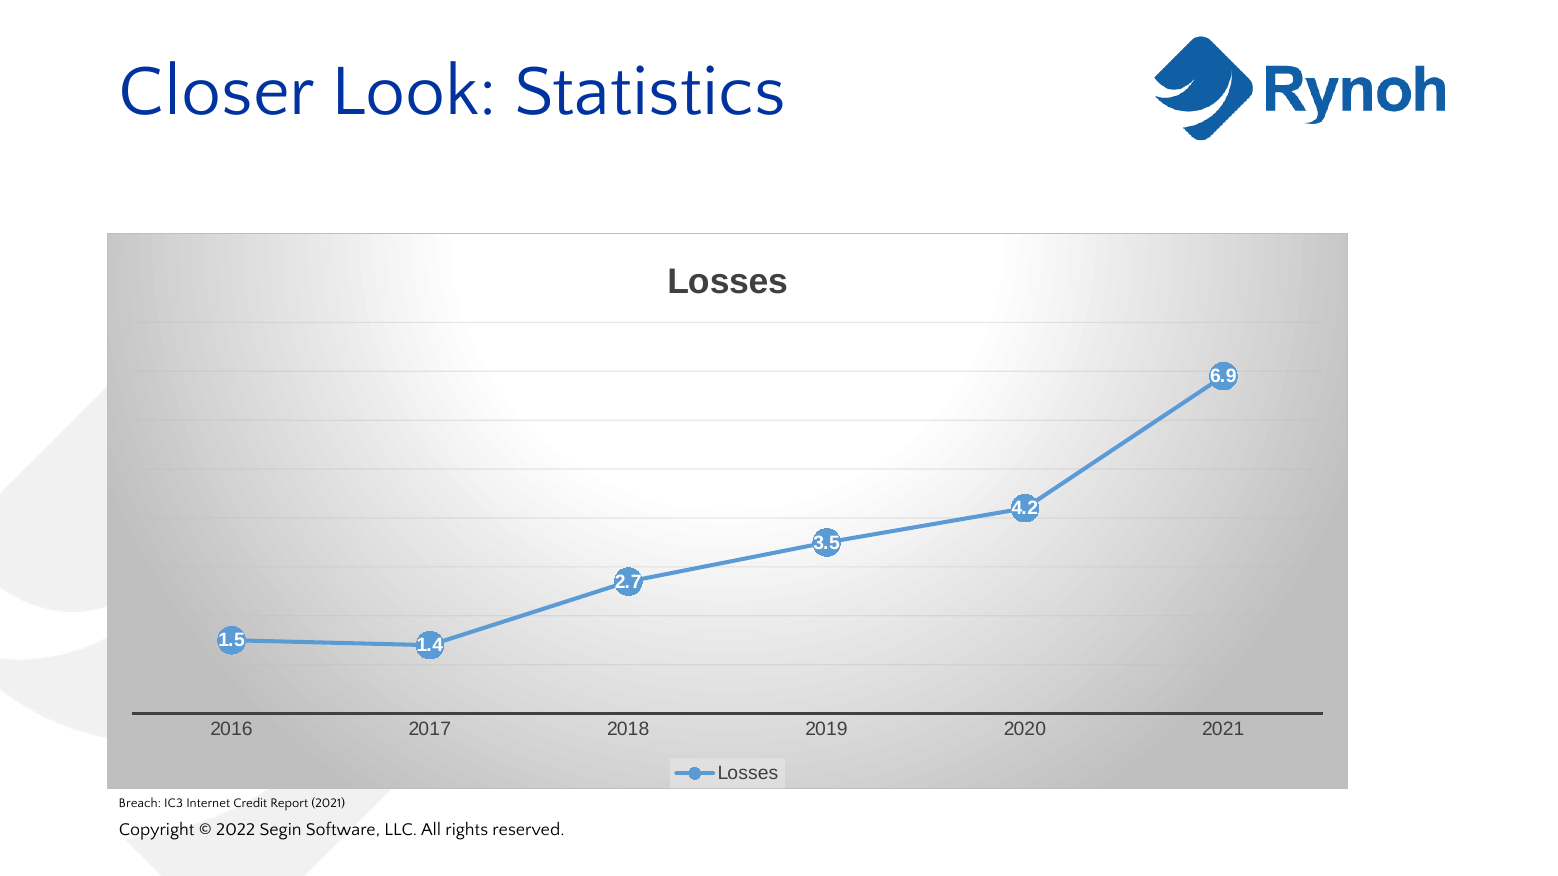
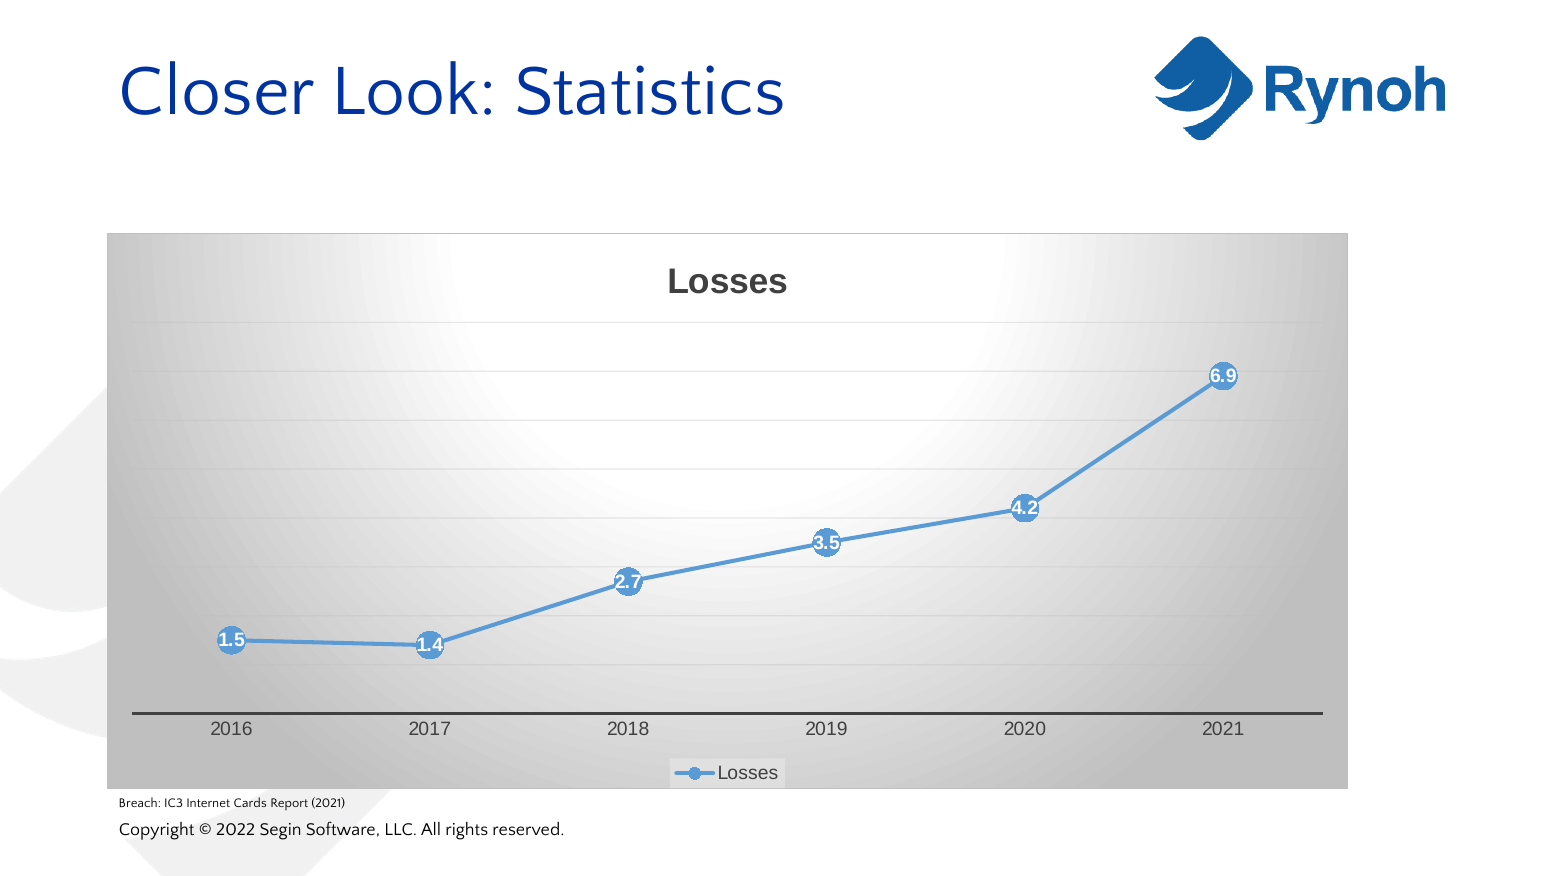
Credit: Credit -> Cards (250, 804)
